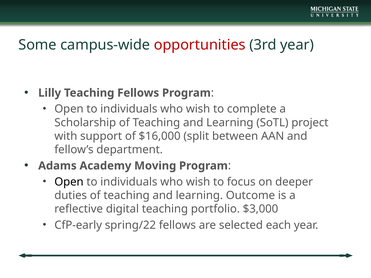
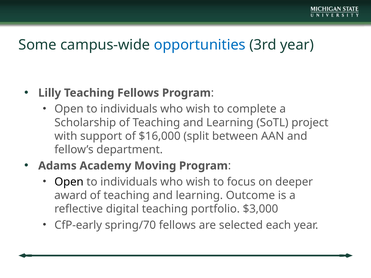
opportunities colour: red -> blue (200, 45)
duties: duties -> award (71, 196)
spring/22: spring/22 -> spring/70 (130, 225)
